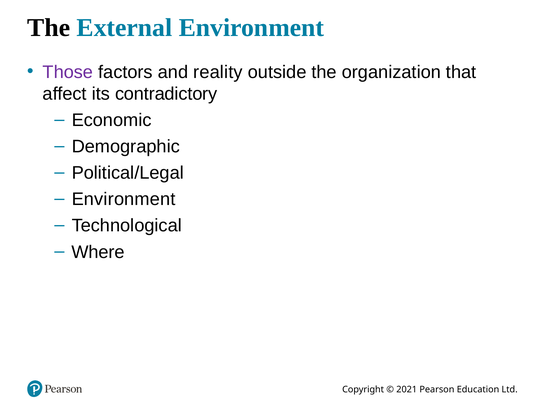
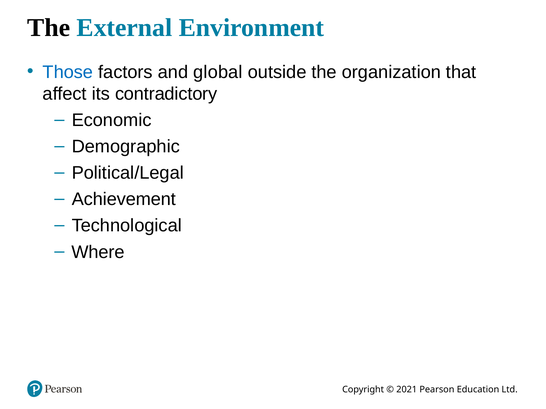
Those colour: purple -> blue (68, 72)
reality: reality -> global (218, 72)
Environment: Environment -> Achievement (124, 200)
